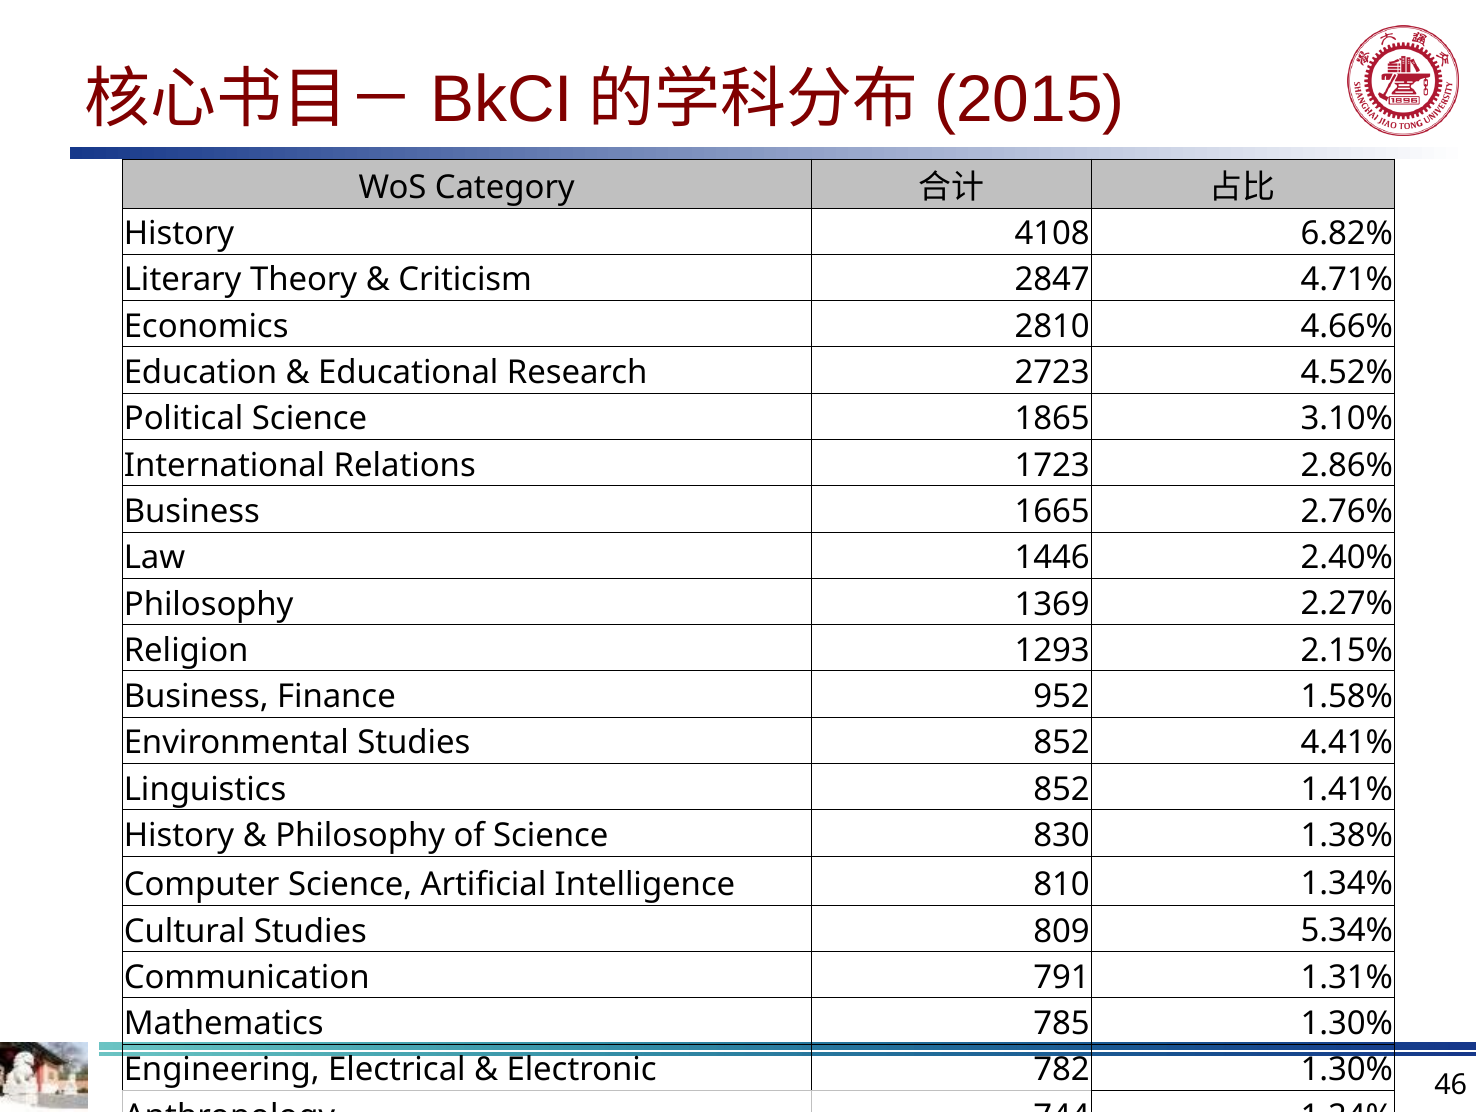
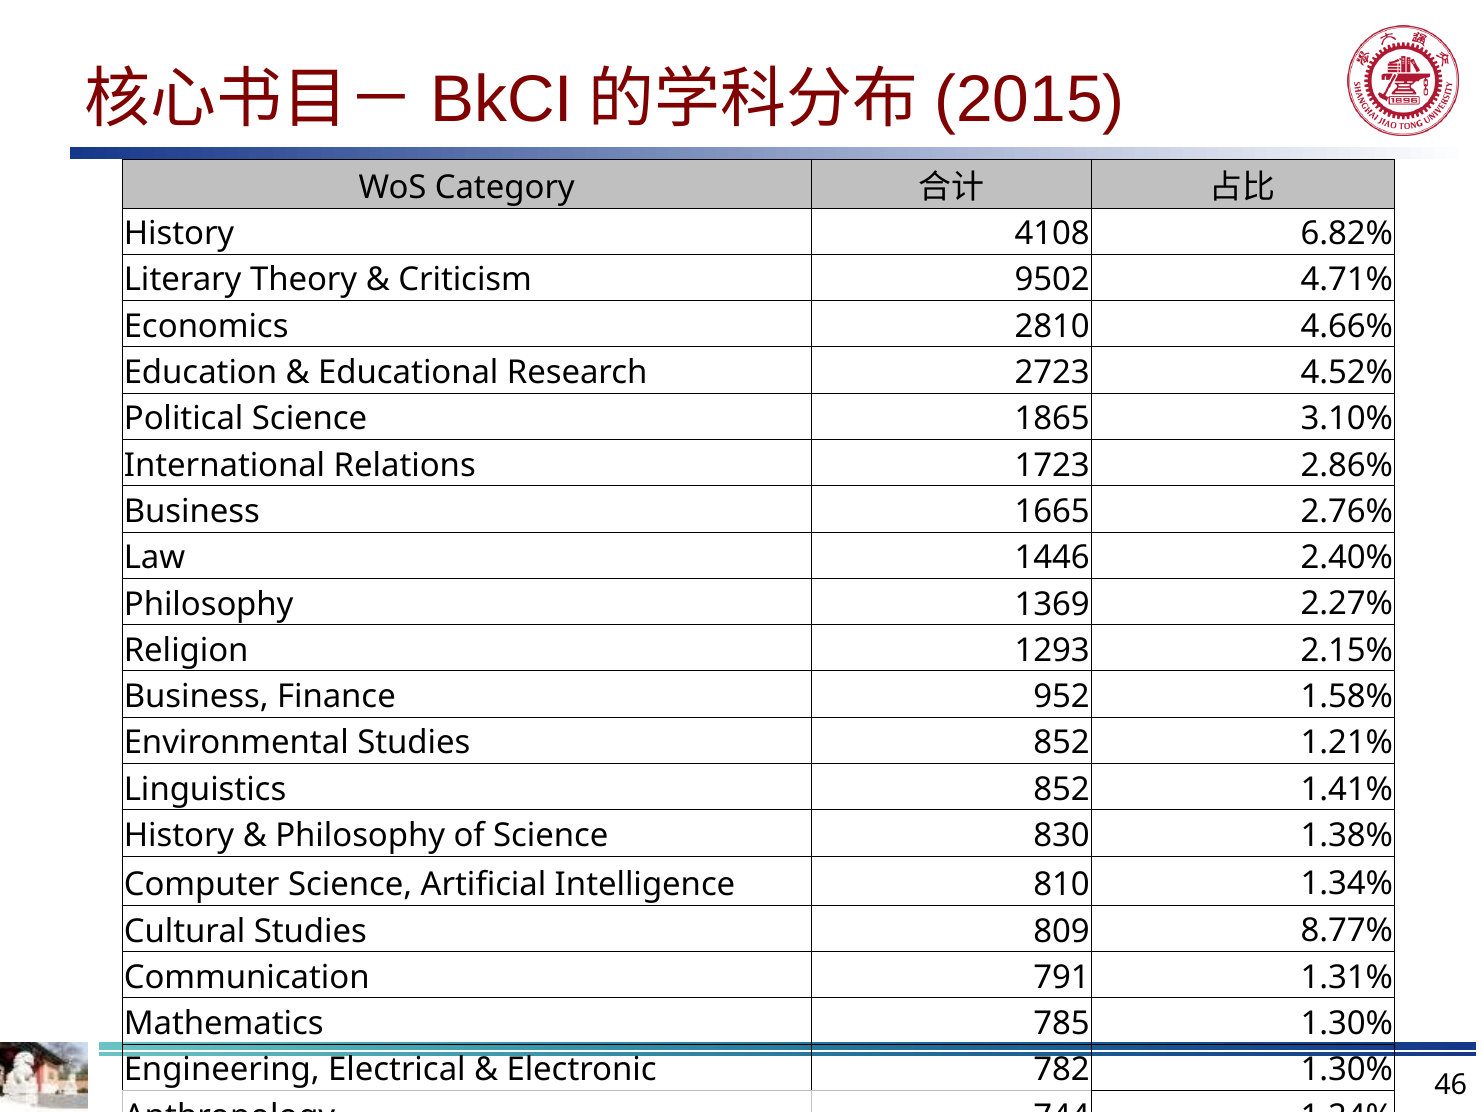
2847: 2847 -> 9502 (1052, 280)
4.41%: 4.41% -> 1.21% (1347, 743)
5.34%: 5.34% -> 8.77% (1347, 931)
